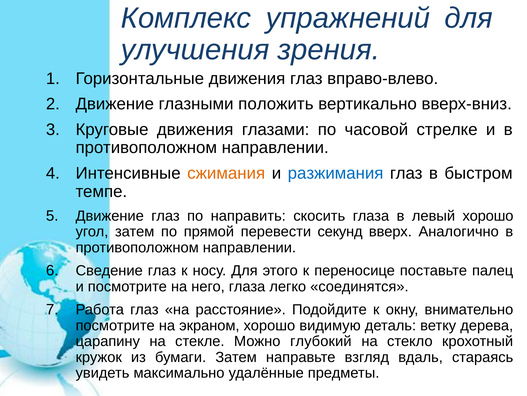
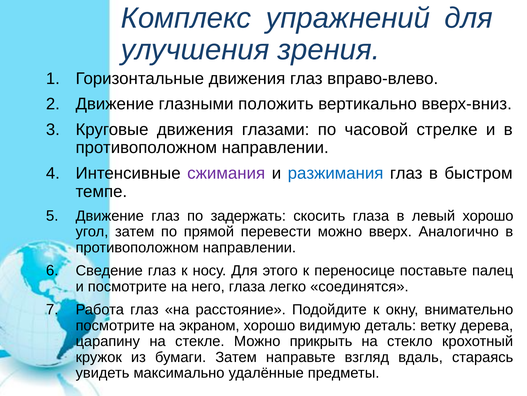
сжимания colour: orange -> purple (226, 173)
направить: направить -> задержать (248, 215)
перевести секунд: секунд -> можно (340, 231)
глубокий: глубокий -> прикрыть (321, 341)
